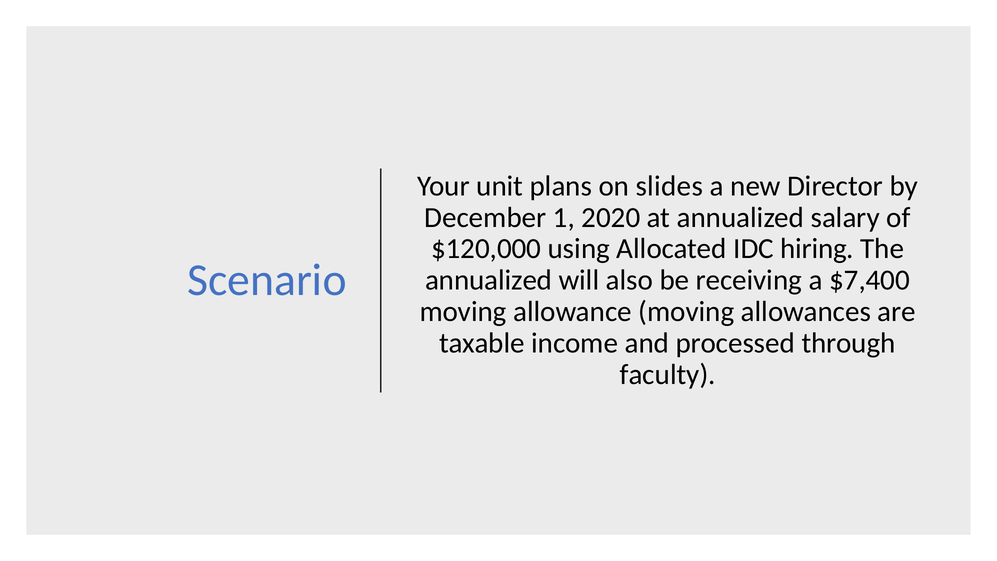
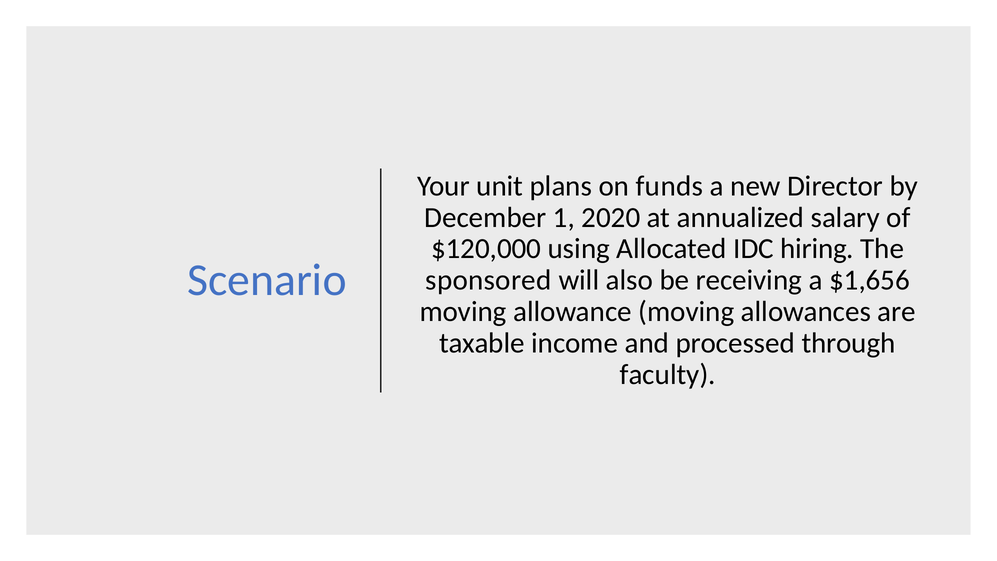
slides: slides -> funds (669, 186)
annualized: annualized -> sponsored (488, 280)
$7,400: $7,400 -> $1,656 (869, 280)
